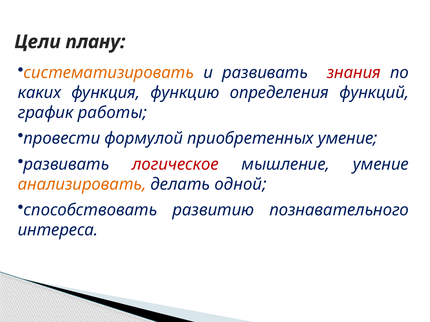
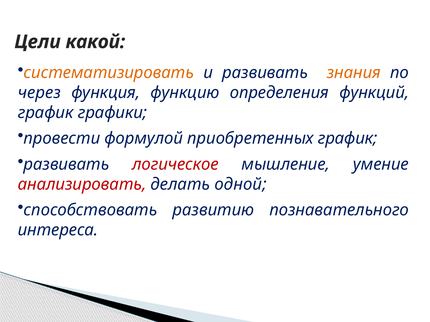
плану: плану -> какой (95, 42)
знания colour: red -> orange (354, 73)
каких: каких -> через (39, 93)
работы: работы -> графики (112, 113)
приобретенных умение: умение -> график (348, 139)
анализировать colour: orange -> red (82, 185)
